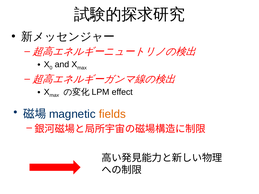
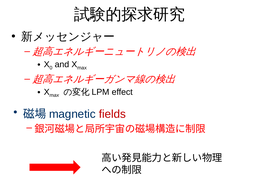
fields colour: orange -> red (112, 114)
